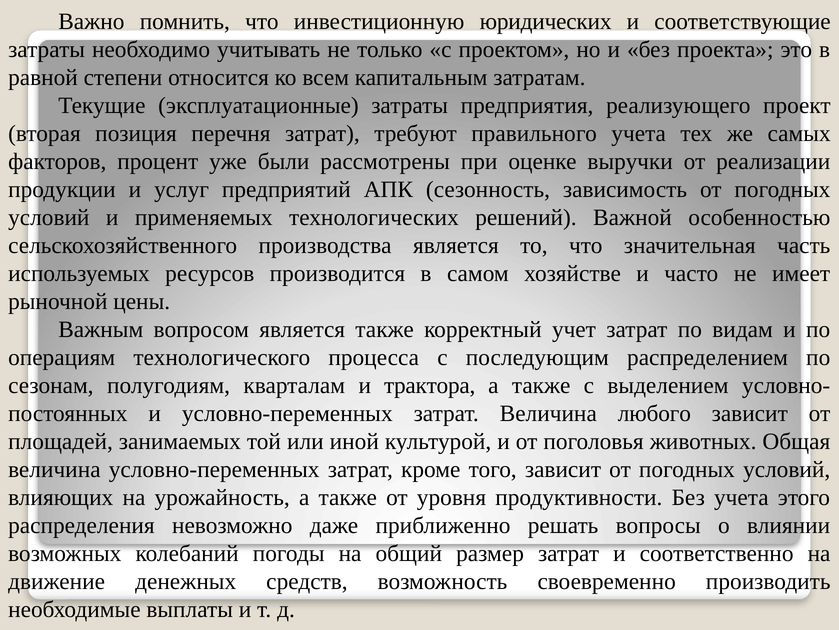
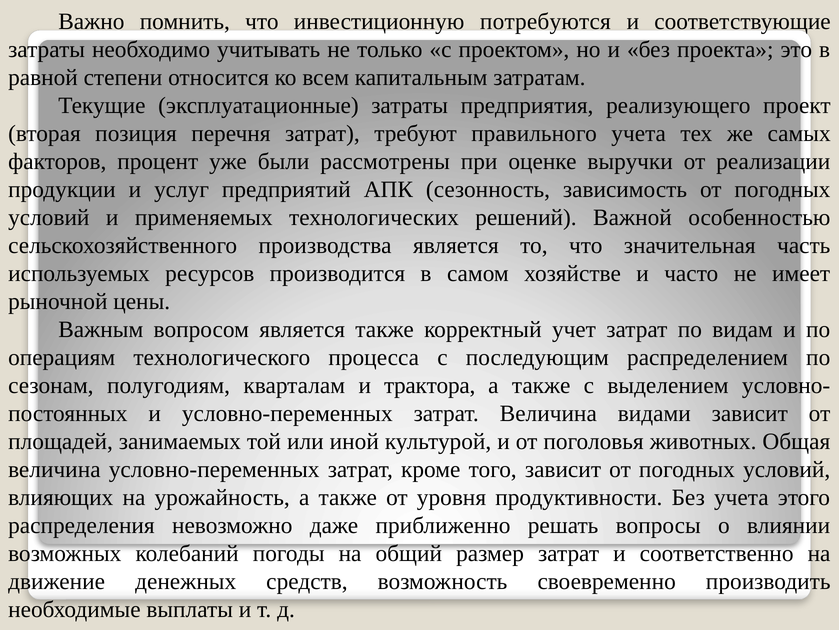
юридических: юридических -> потребуются (545, 21)
любого: любого -> видами (654, 413)
